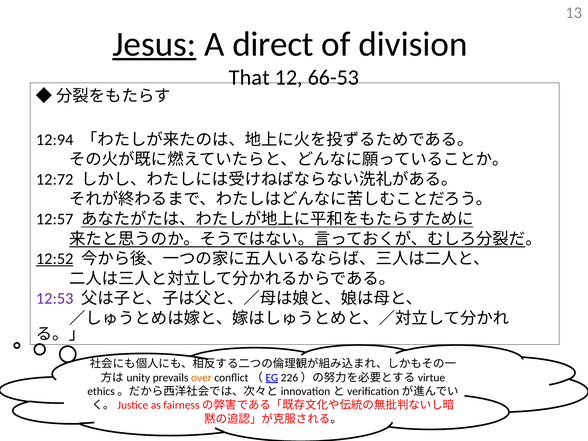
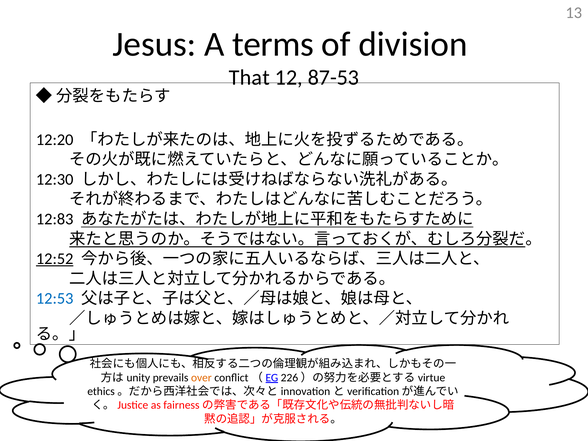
Jesus underline: present -> none (154, 44)
direct: direct -> terms (273, 44)
66-53: 66-53 -> 87-53 (333, 77)
12:94: 12:94 -> 12:20 (55, 140)
12:72: 12:72 -> 12:30 (55, 179)
12:57: 12:57 -> 12:83 (55, 219)
12:53 colour: purple -> blue (55, 299)
